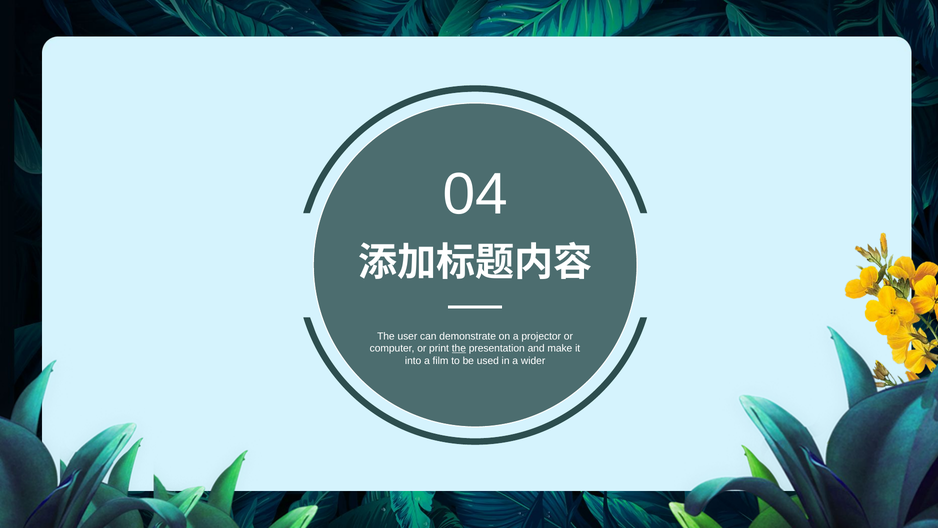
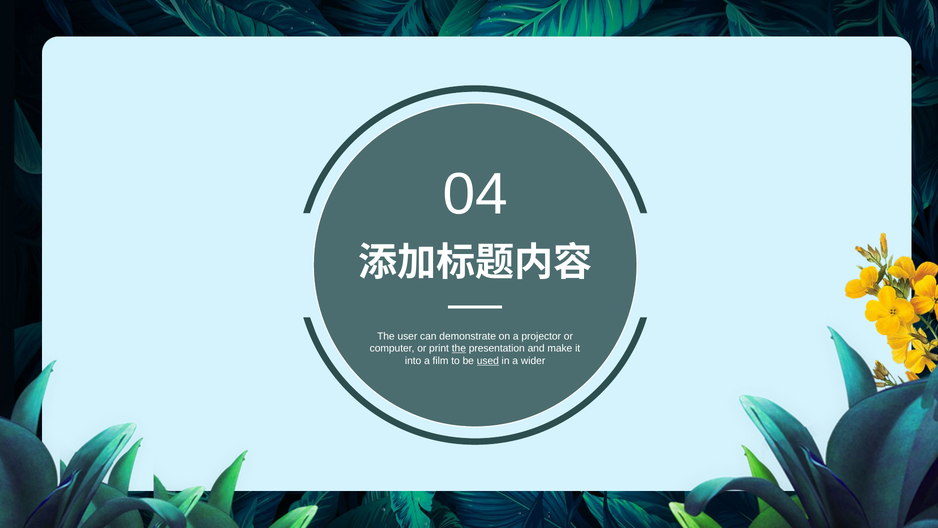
used underline: none -> present (488, 361)
